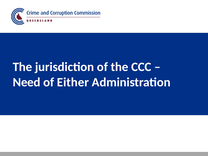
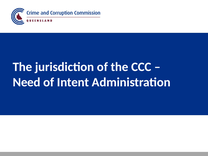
Either: Either -> Intent (73, 82)
